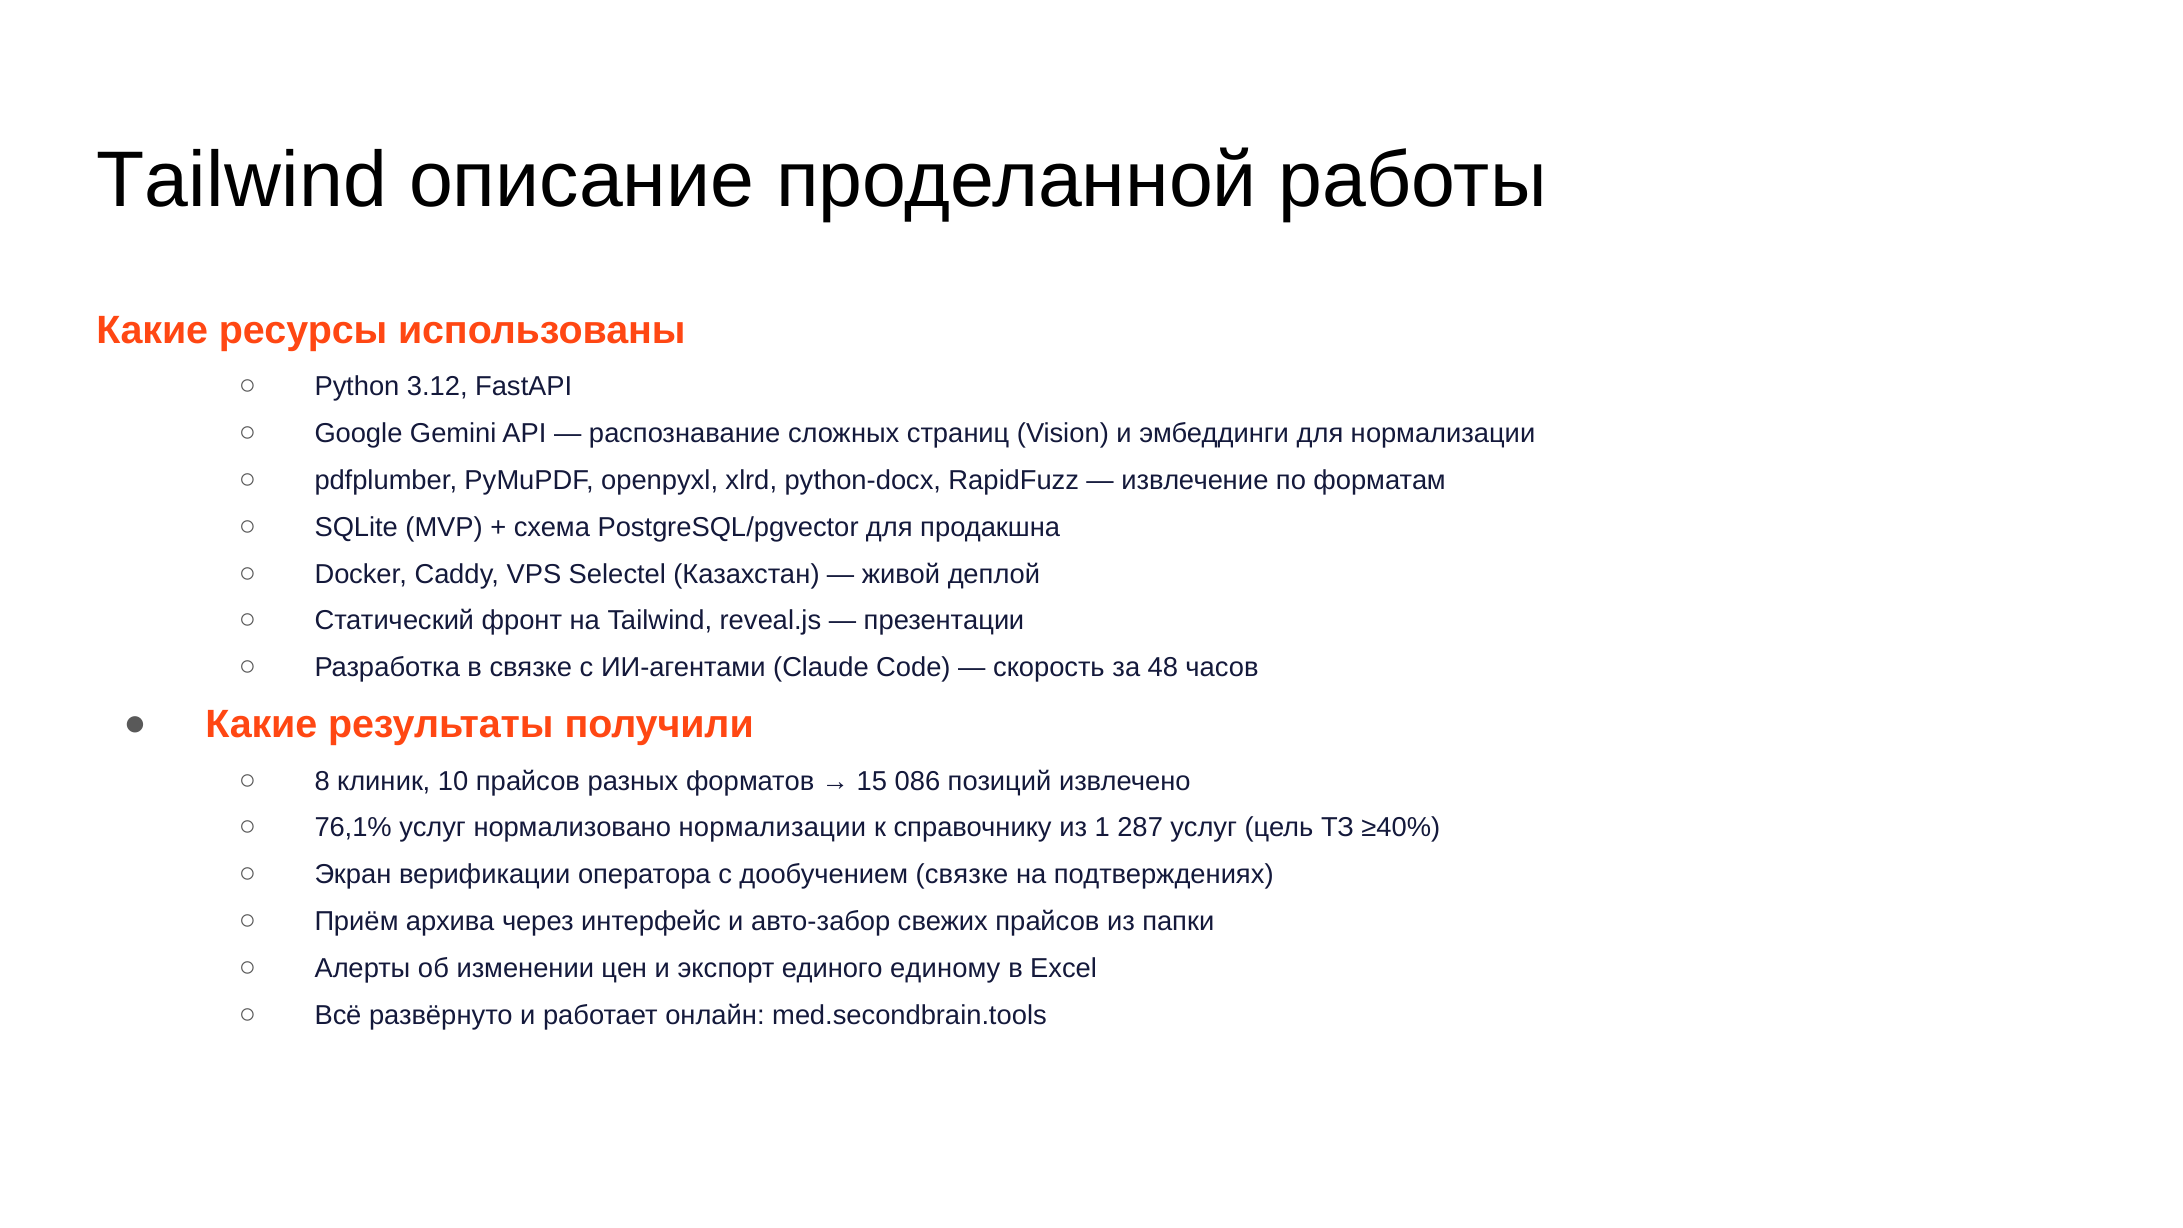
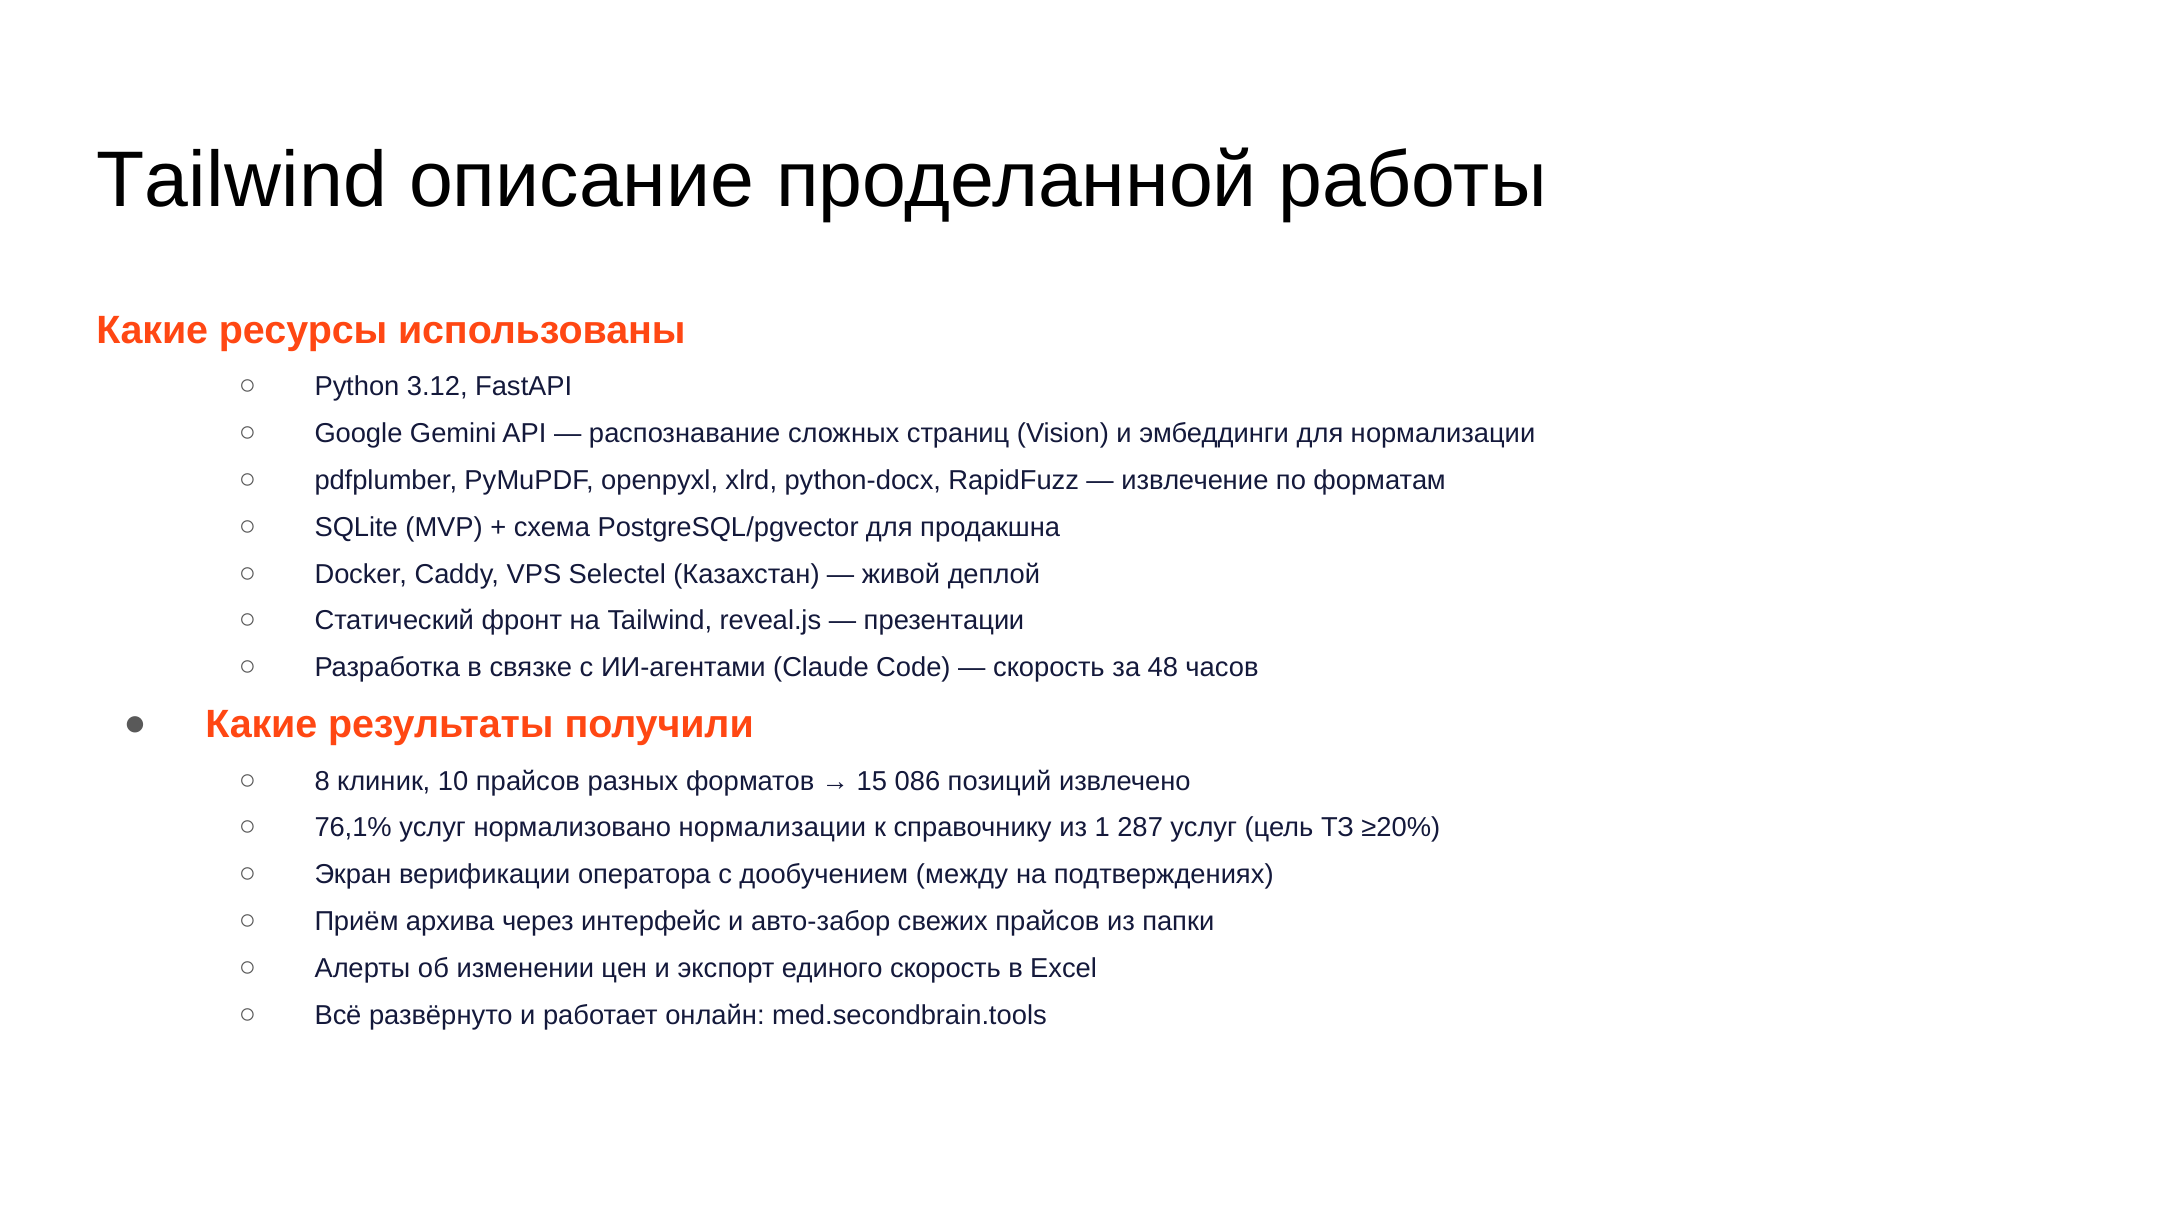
≥40%: ≥40% -> ≥20% (1401, 828)
дообучением связке: связке -> между (962, 875)
единого единому: единому -> скорость (945, 968)
